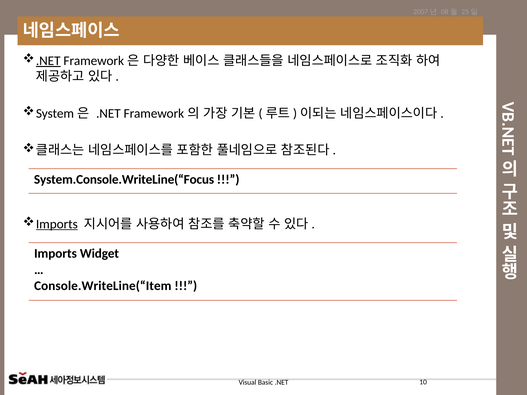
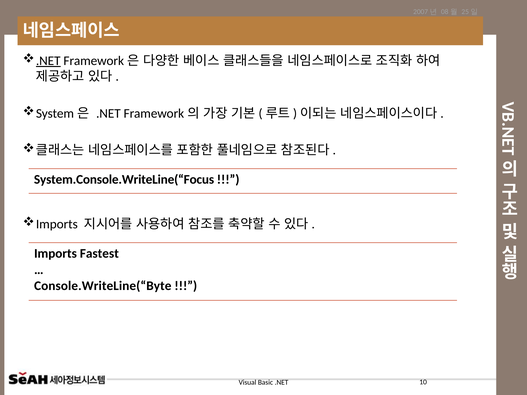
Imports underline: present -> none (57, 224)
Widget: Widget -> Fastest (99, 254)
Console.WriteLine(“Item: Console.WriteLine(“Item -> Console.WriteLine(“Byte (103, 286)
